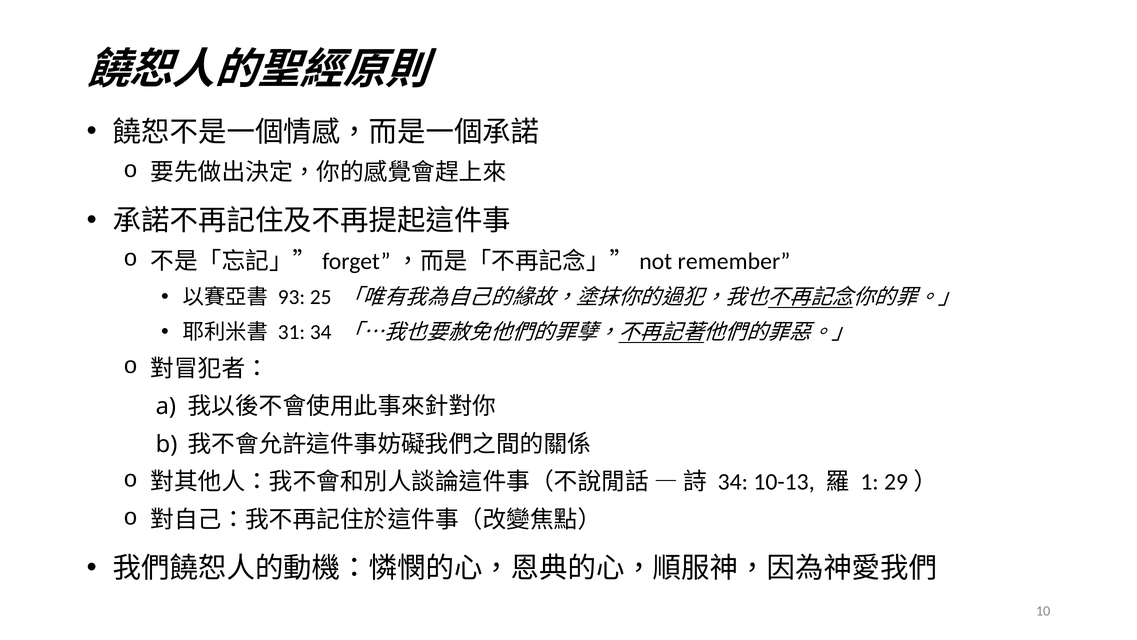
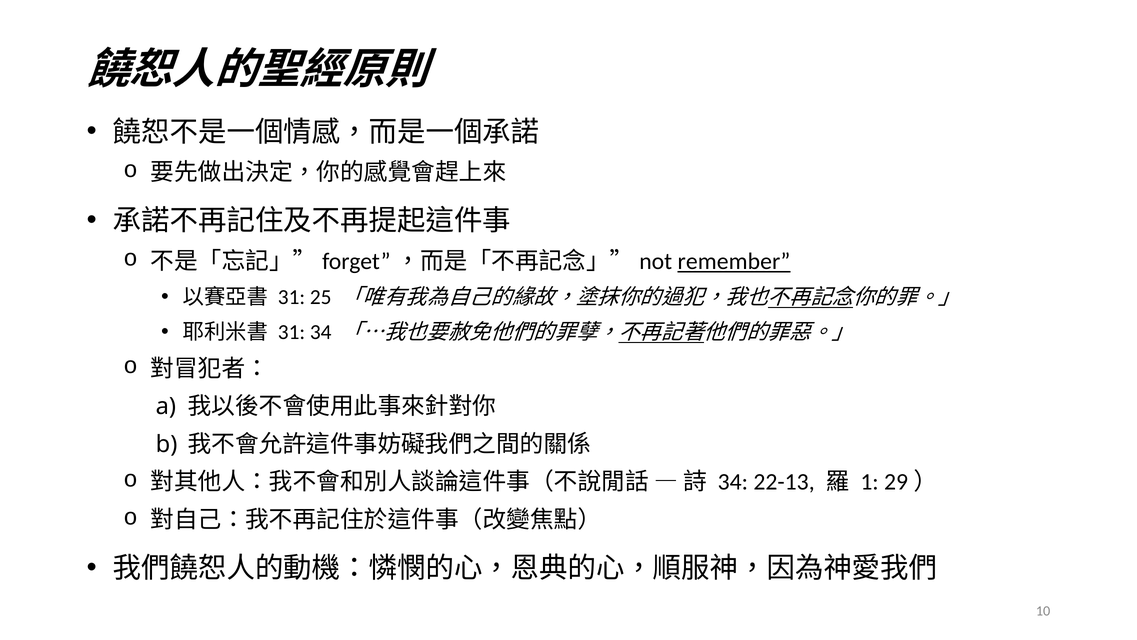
remember underline: none -> present (734, 261)
93: 93 -> 31 (291, 297)
10-13: 10-13 -> 22-13 (784, 482)
